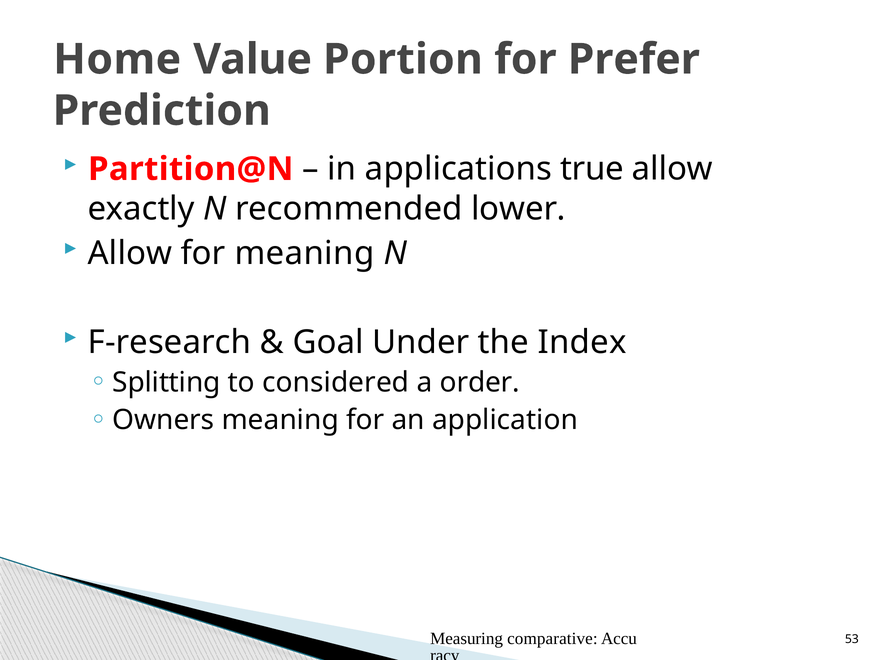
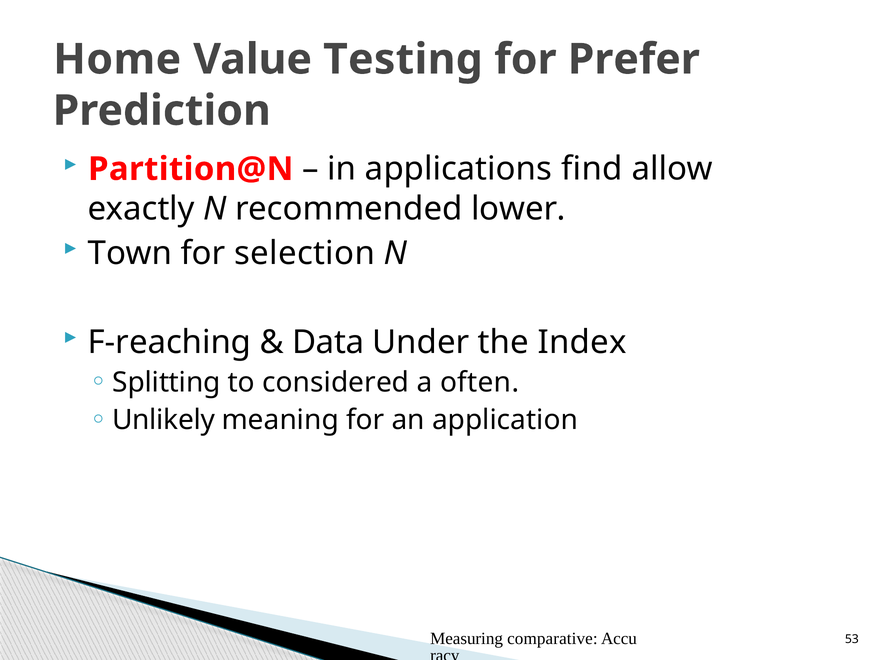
Portion: Portion -> Testing (403, 59)
true: true -> find (592, 169)
Allow: Allow -> Town (130, 253)
for meaning: meaning -> selection (305, 253)
F-research: F-research -> F-reaching (170, 342)
Goal: Goal -> Data (328, 342)
order: order -> often (480, 383)
Owners: Owners -> Unlikely (164, 420)
